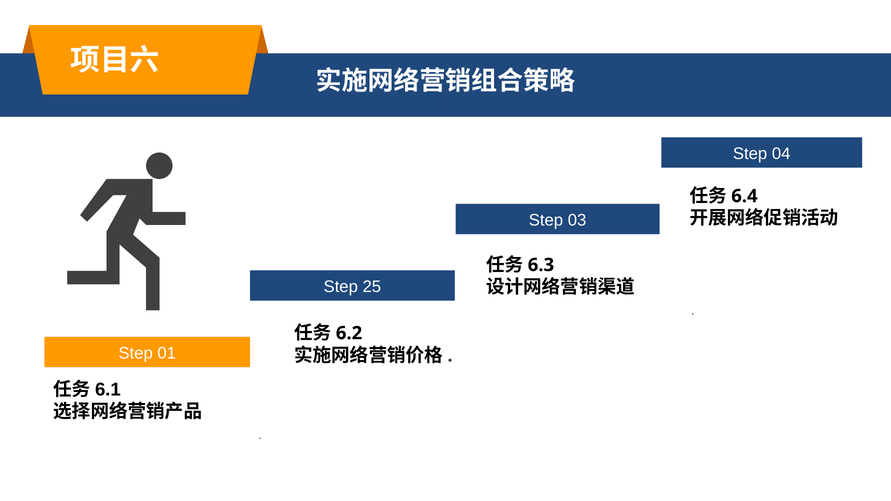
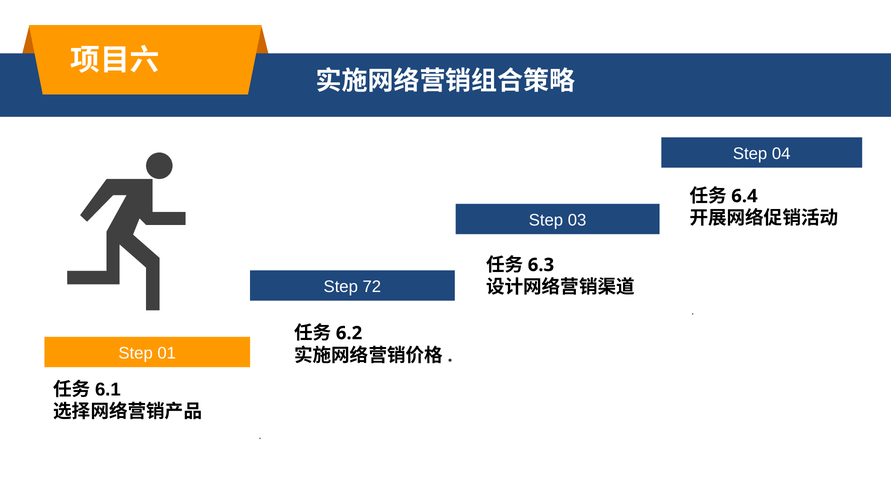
25: 25 -> 72 (372, 287)
